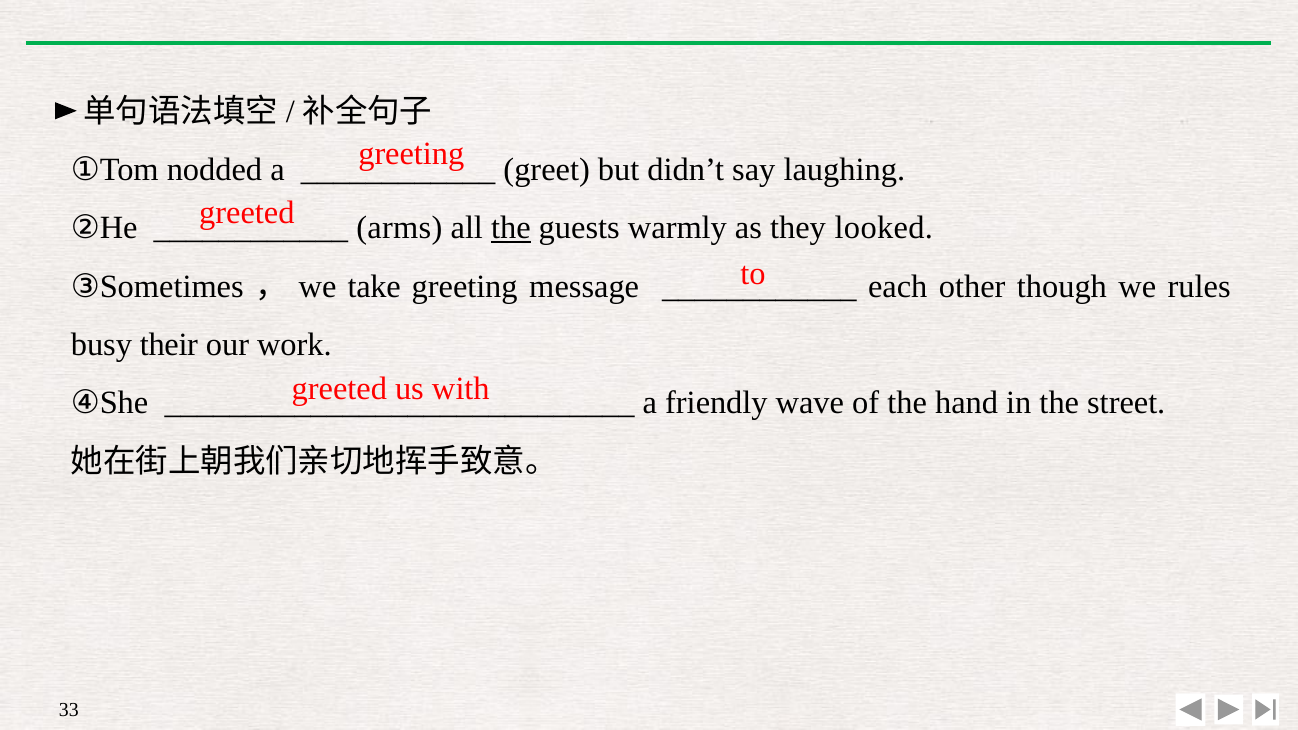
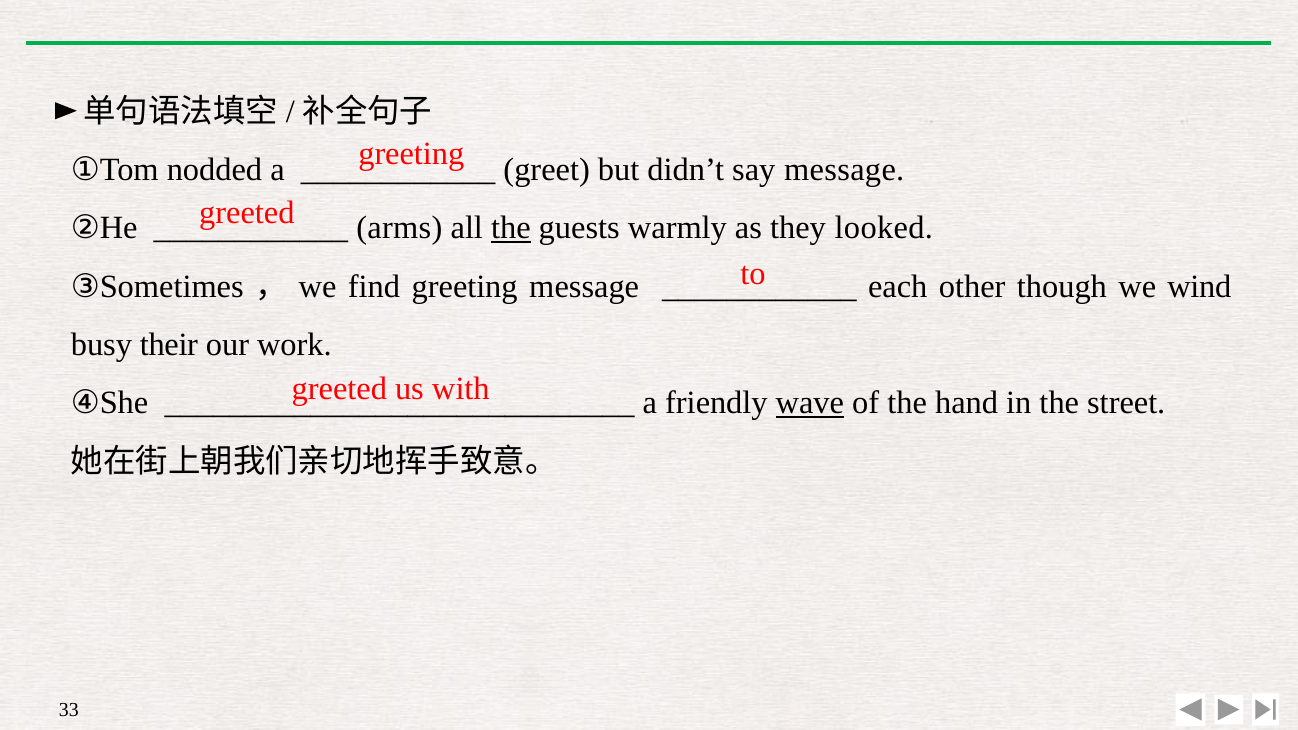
say laughing: laughing -> message (844, 170)
take: take -> find (374, 286)
rules: rules -> wind (1199, 286)
wave underline: none -> present (810, 403)
